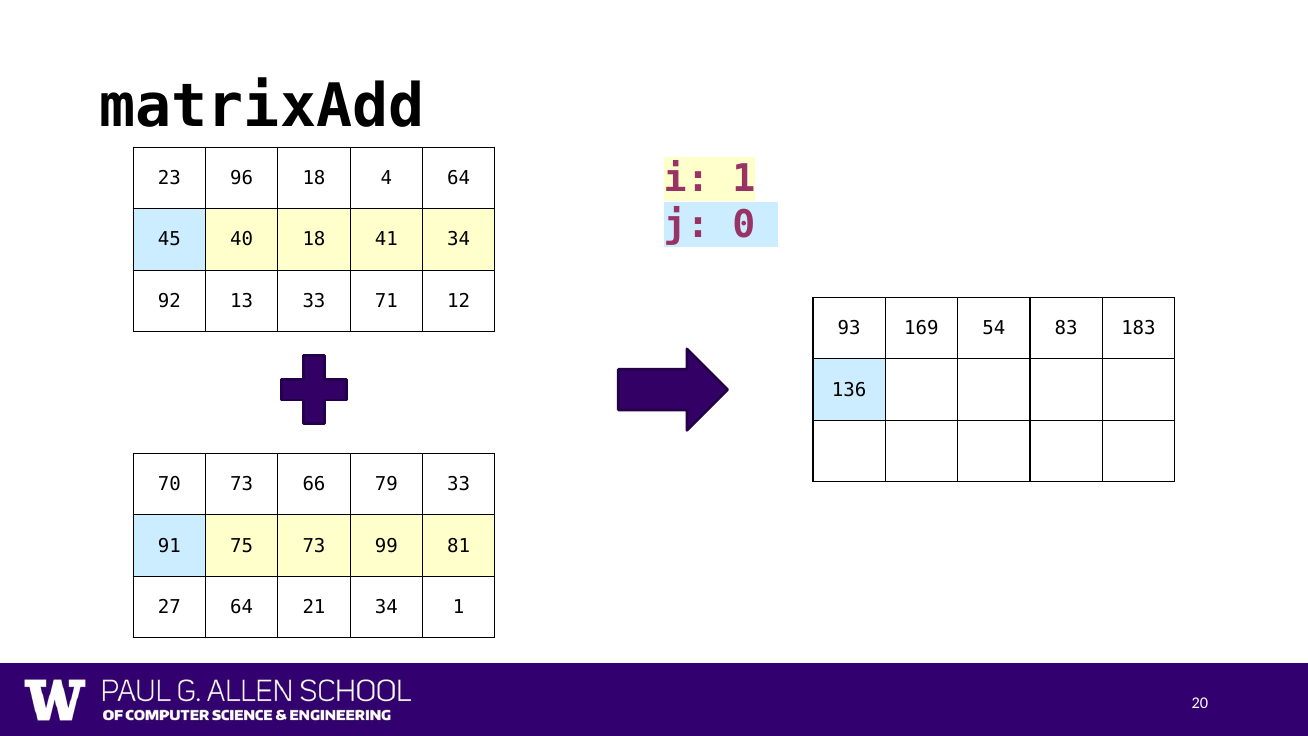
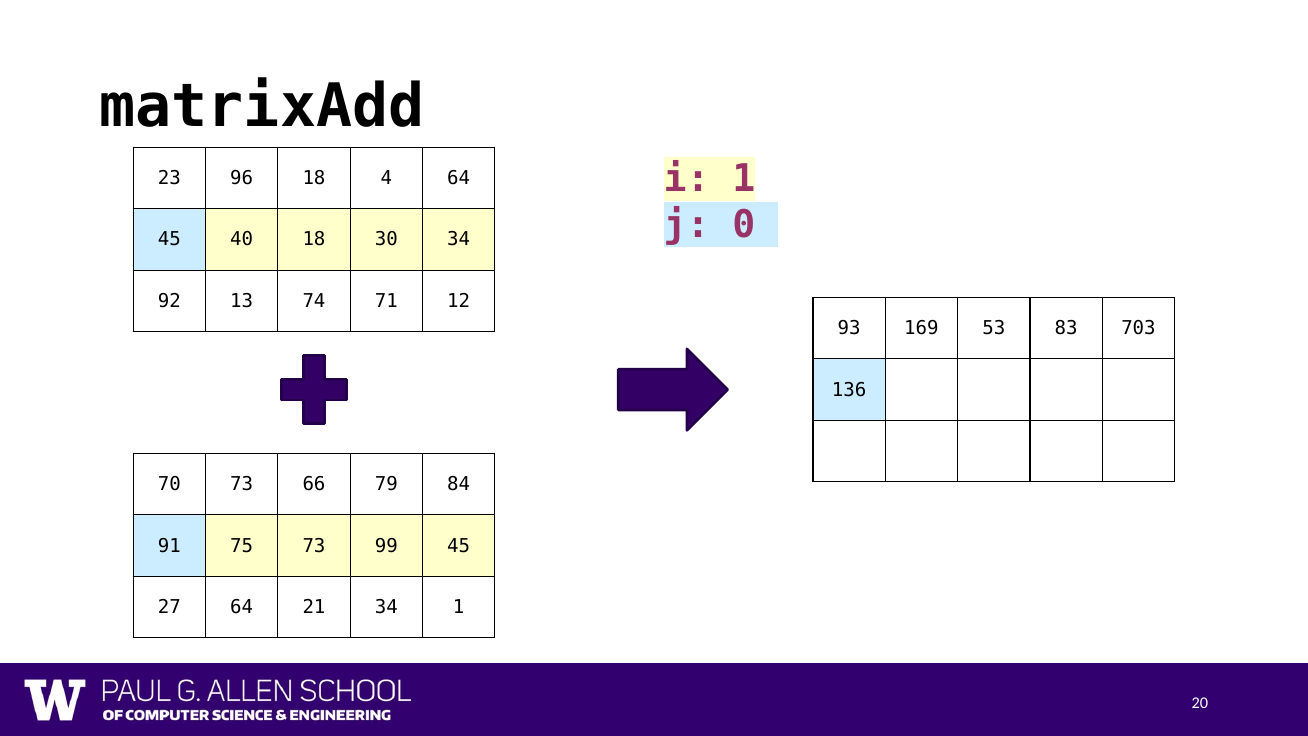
41: 41 -> 30 (386, 240)
13 33: 33 -> 74 (314, 301)
54: 54 -> 53 (994, 328)
183: 183 -> 703 (1138, 328)
79 33: 33 -> 84 (459, 484)
99 81: 81 -> 45 (459, 546)
